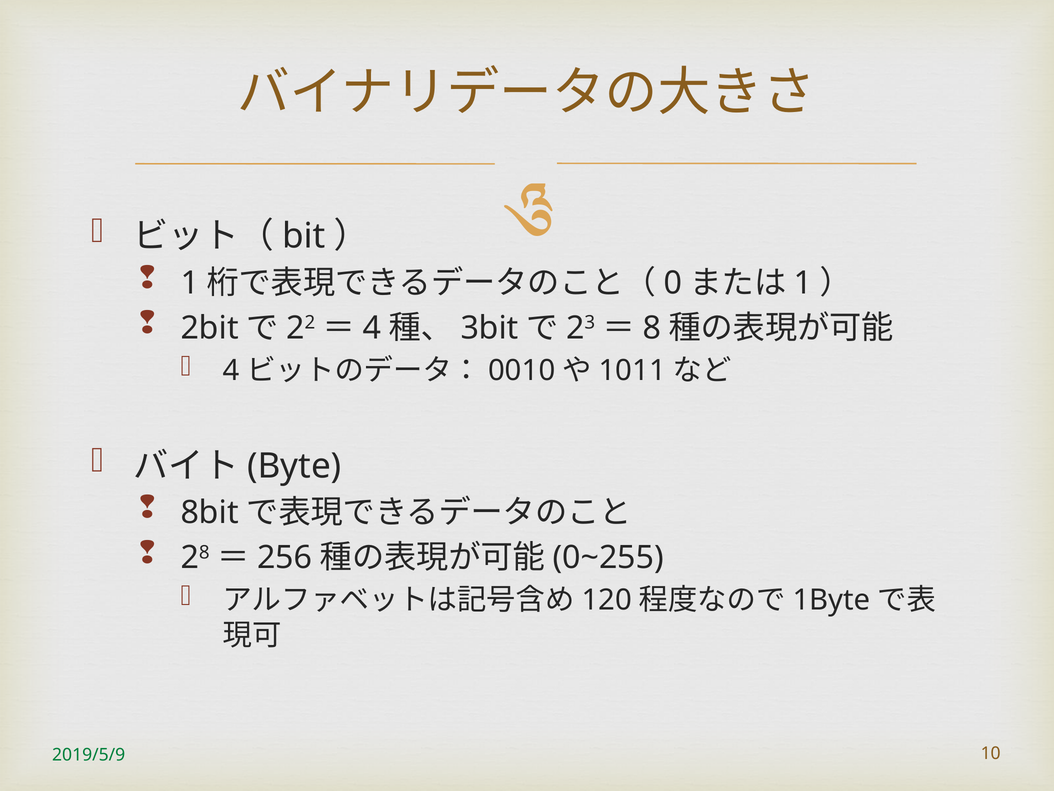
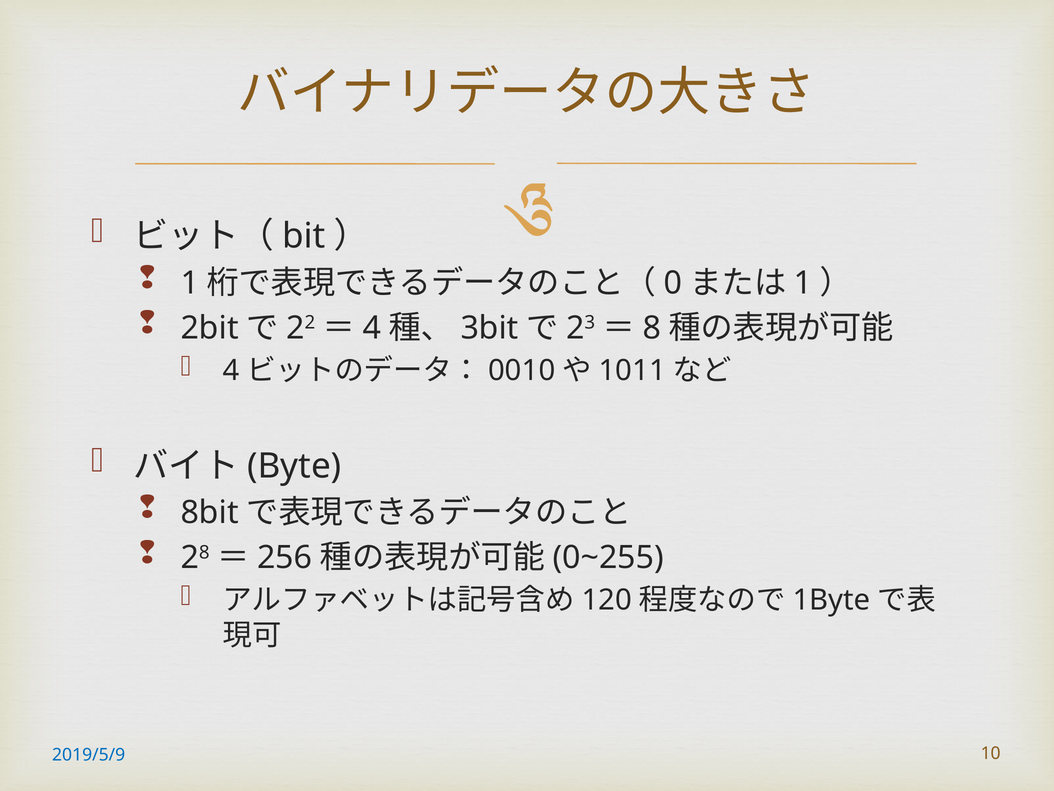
2019/5/9 colour: green -> blue (89, 754)
